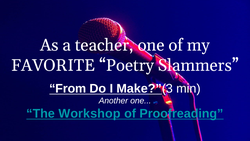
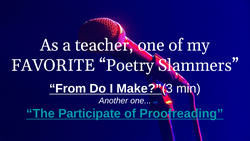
Workshop: Workshop -> Participate (90, 113)
